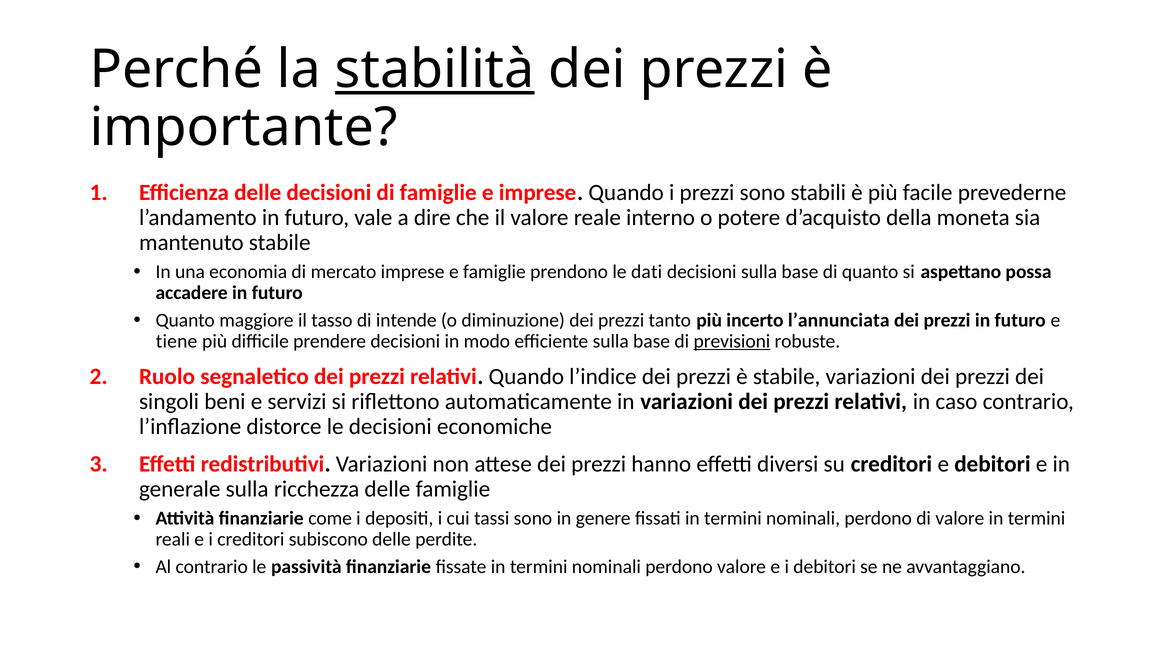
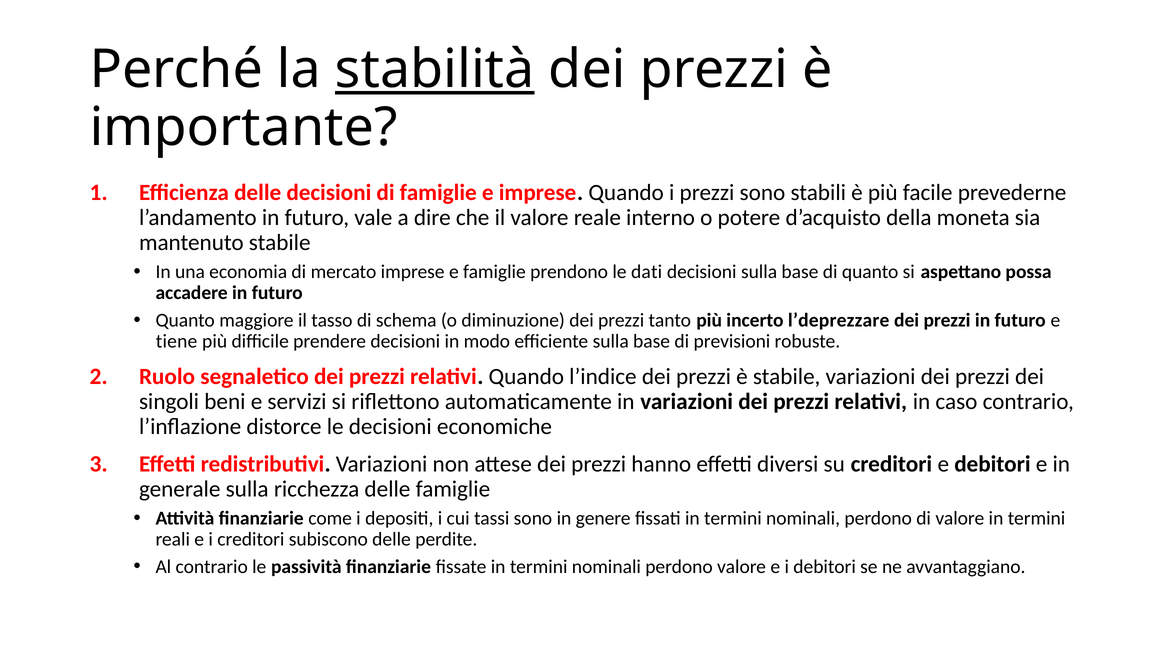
intende: intende -> schema (406, 320)
l’annunciata: l’annunciata -> l’deprezzare (839, 320)
previsioni underline: present -> none (732, 341)
